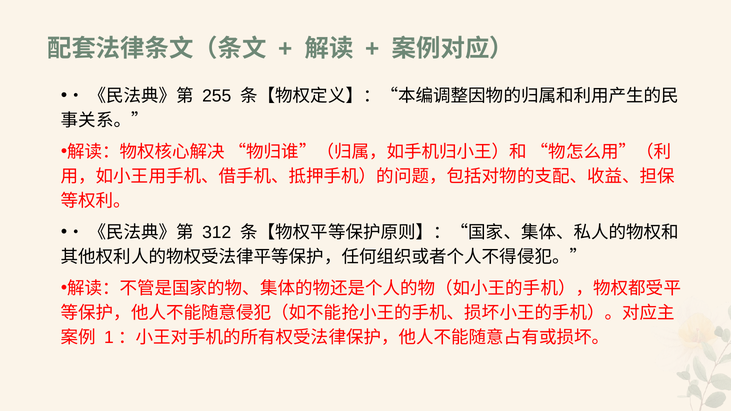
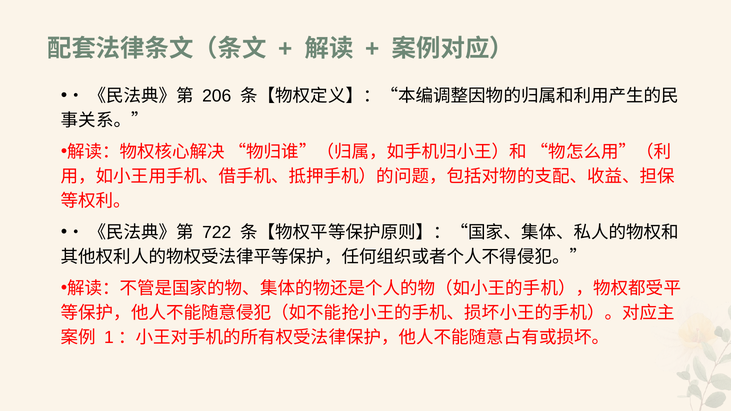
255: 255 -> 206 (217, 96)
312: 312 -> 722 (217, 233)
